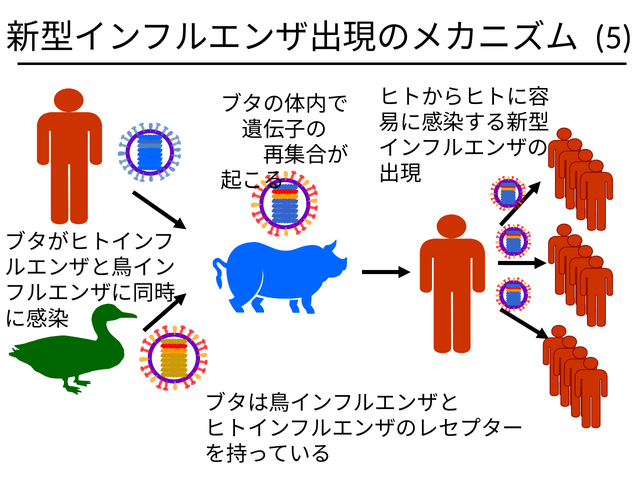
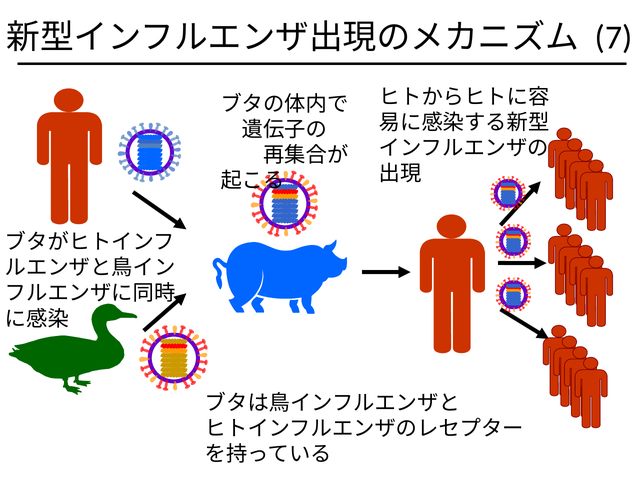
5: 5 -> 7 (614, 38)
